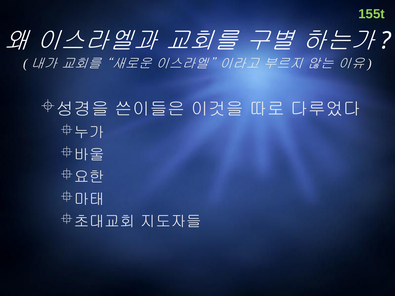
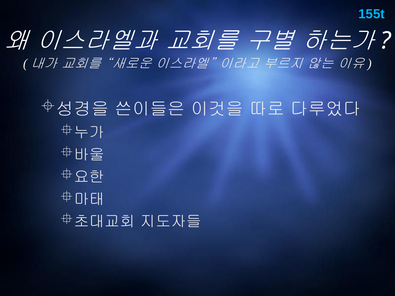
155t colour: light green -> light blue (372, 14)
